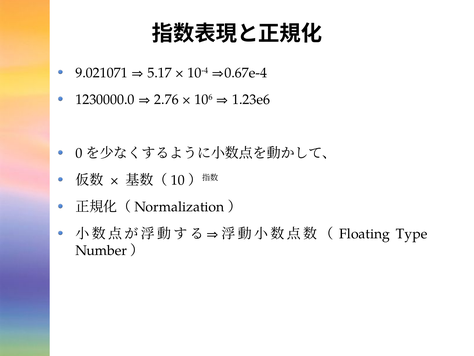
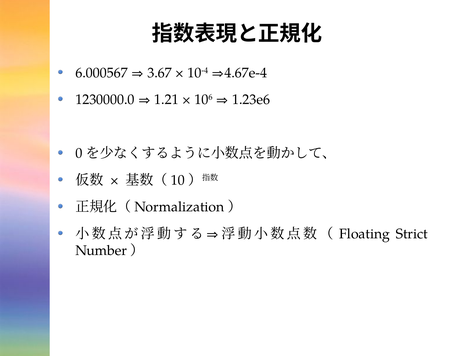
9.021071: 9.021071 -> 6.000567 (102, 73)
5.17: 5.17 -> 3.67 (160, 73)
⇒0.67e-4: ⇒0.67e-4 -> ⇒4.67e-4 (239, 73)
2.76: 2.76 -> 1.21 (167, 100)
Type: Type -> Strict (412, 233)
